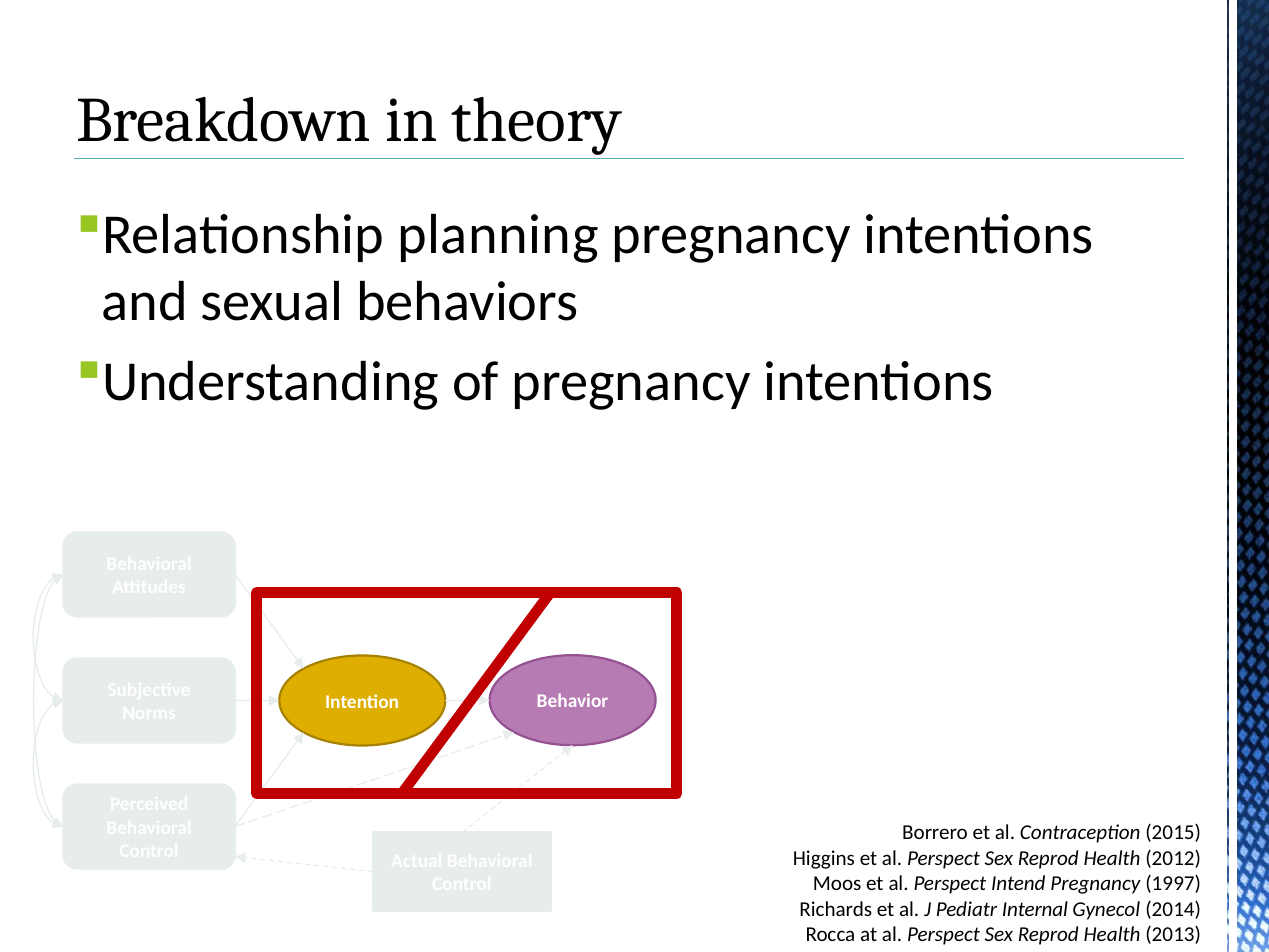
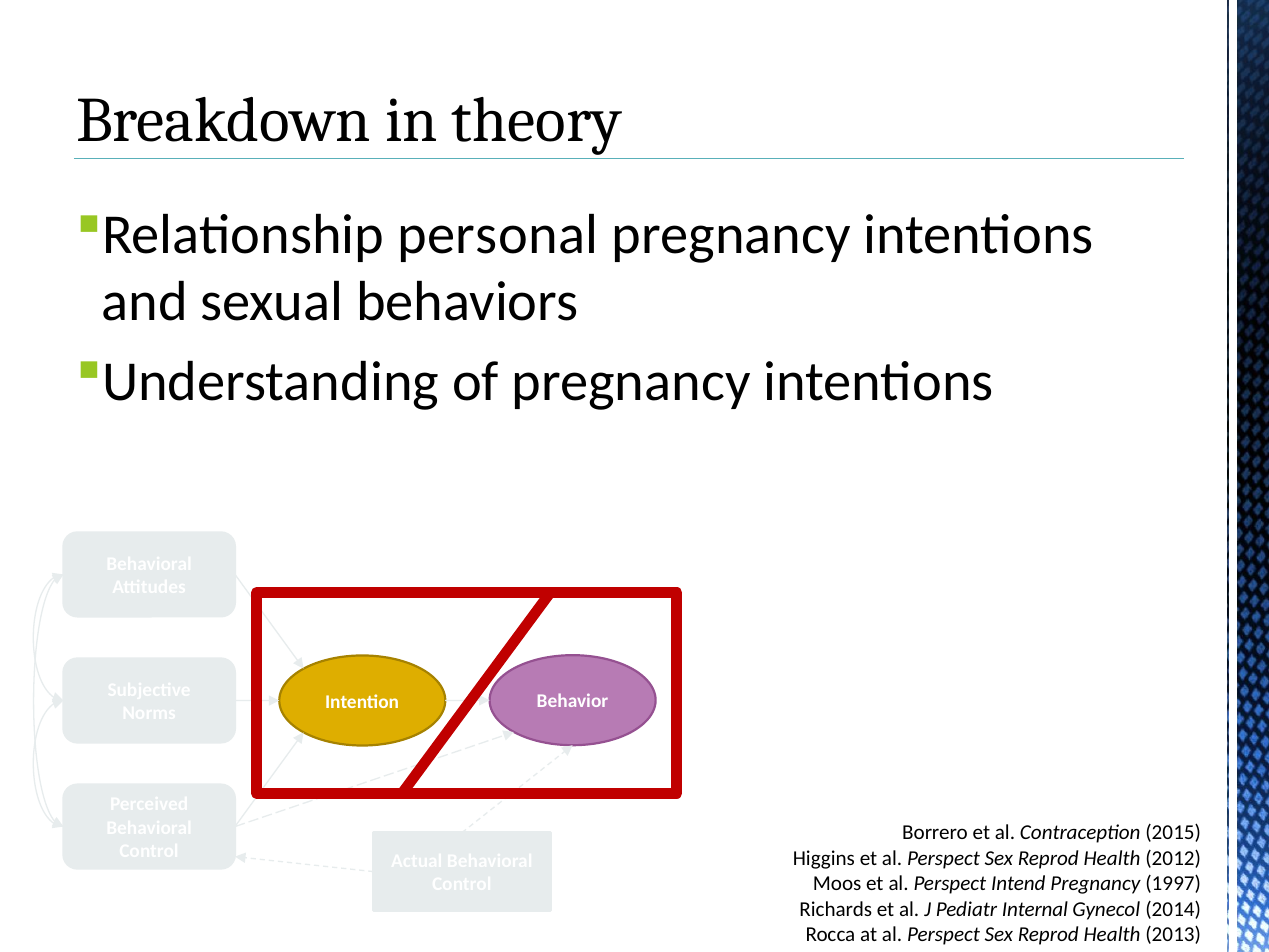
planning: planning -> personal (498, 235)
